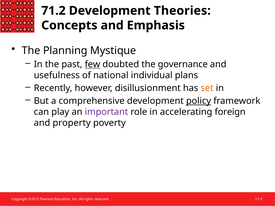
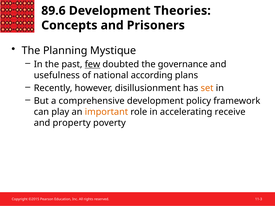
71.2: 71.2 -> 89.6 (53, 11)
Emphasis: Emphasis -> Prisoners (156, 25)
individual: individual -> according (152, 75)
policy underline: present -> none (199, 101)
important colour: purple -> orange (106, 112)
foreign: foreign -> receive (230, 112)
